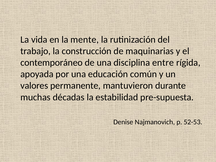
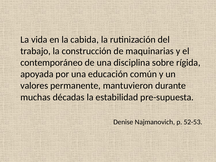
mente: mente -> cabida (85, 40)
entre: entre -> sobre (163, 63)
